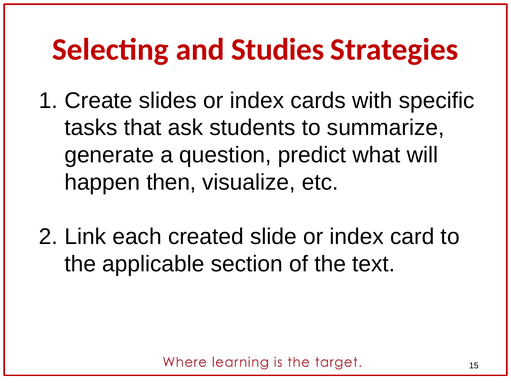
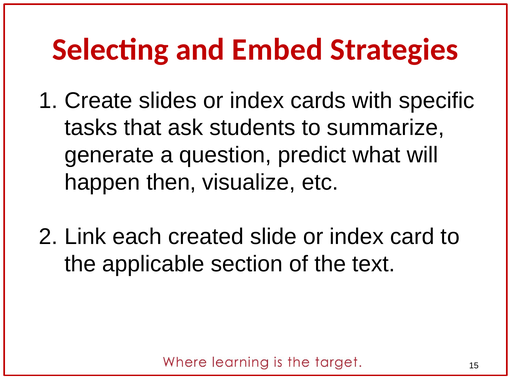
Studies: Studies -> Embed (277, 49)
